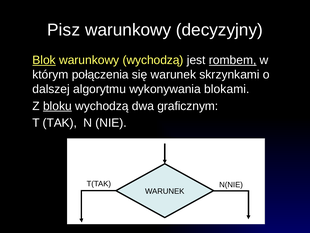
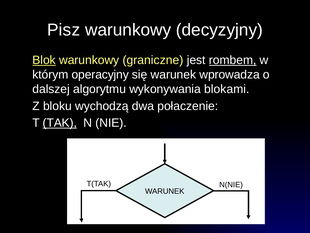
warunkowy wychodzą: wychodzą -> graniczne (153, 60)
połączenia: połączenia -> operacyjny (100, 74)
skrzynkami: skrzynkami -> wprowadza (230, 74)
bloku underline: present -> none (57, 106)
graficznym: graficznym -> połaczenie (188, 106)
TAK underline: none -> present (60, 123)
